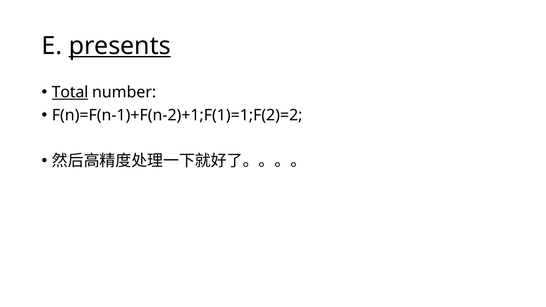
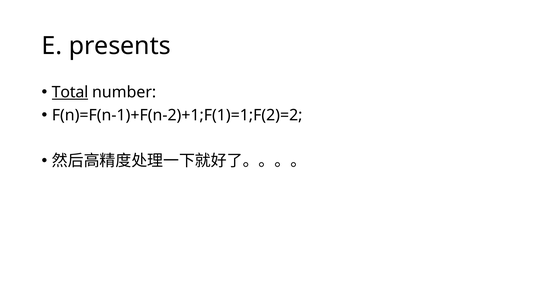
presents underline: present -> none (120, 46)
